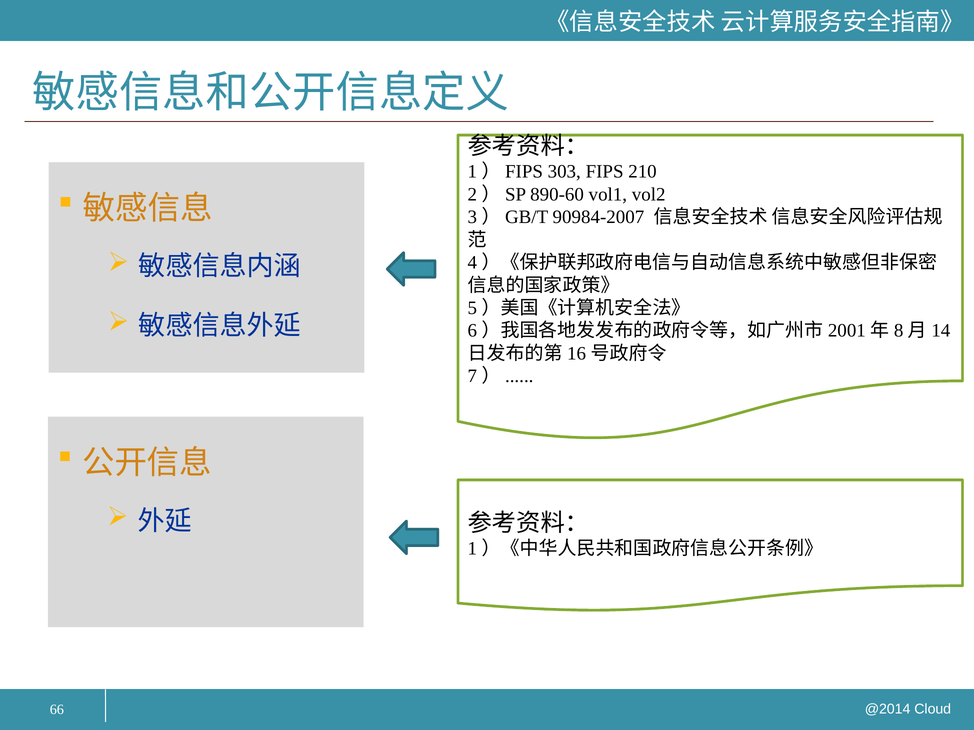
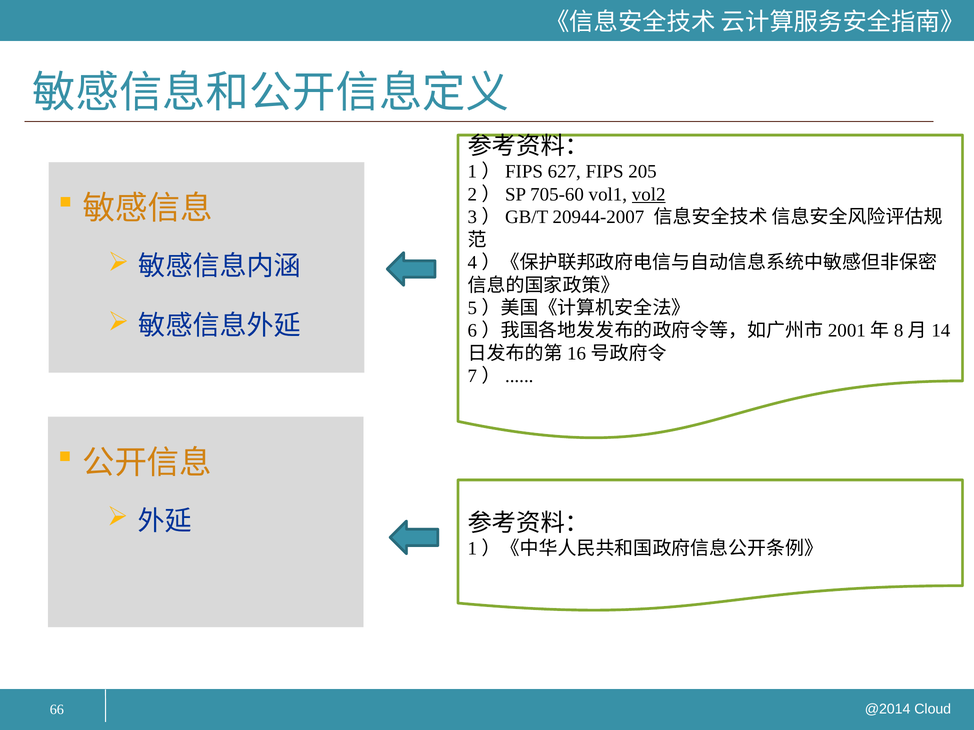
303: 303 -> 627 (564, 172)
210: 210 -> 205 (642, 172)
890-60: 890-60 -> 705-60 (557, 194)
vol2 underline: none -> present (649, 194)
90984-2007: 90984-2007 -> 20944-2007 (598, 217)
